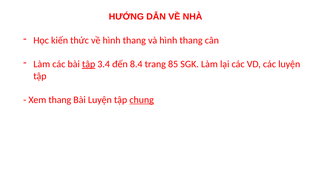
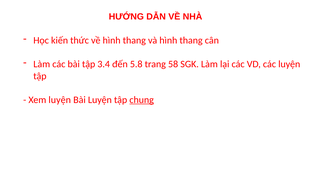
tập underline: present -> none (89, 64)
8.4: 8.4 -> 5.8 (136, 64)
85: 85 -> 58 (173, 64)
Xem thang: thang -> luyện (60, 100)
